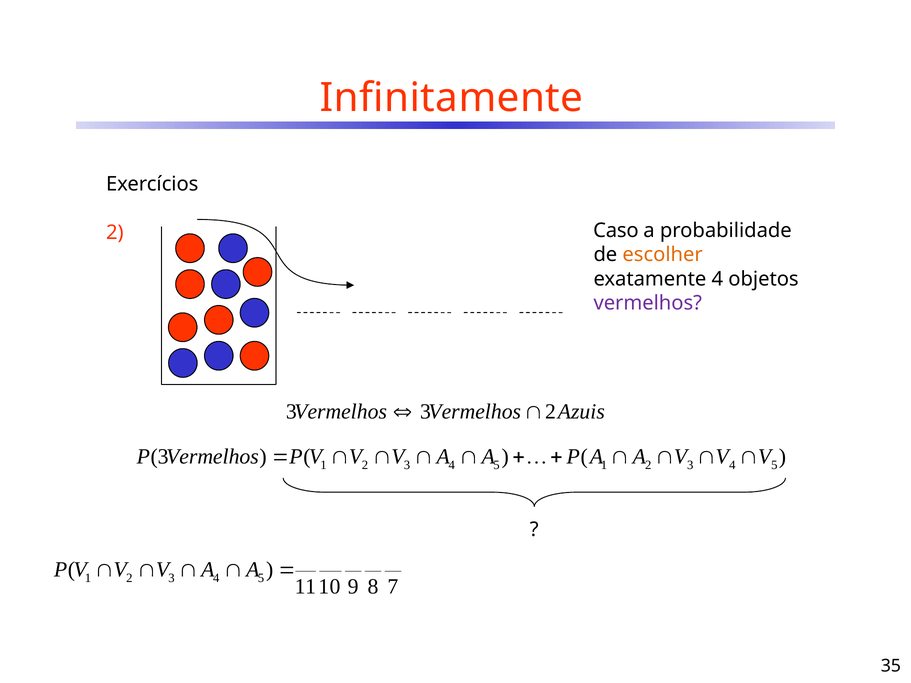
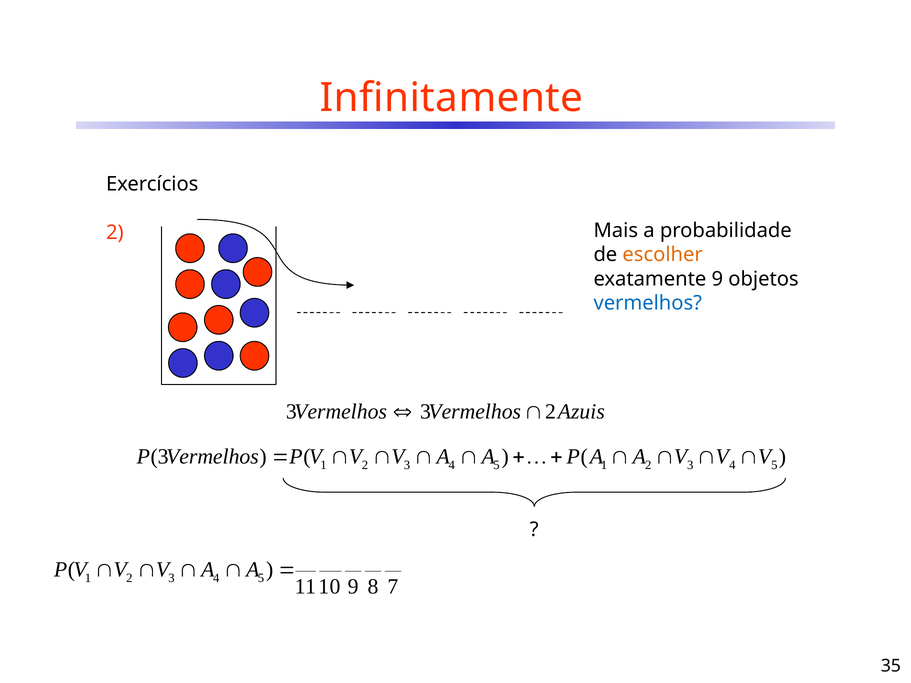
Caso: Caso -> Mais (616, 231)
exatamente 4: 4 -> 9 (717, 279)
vermelhos colour: purple -> blue (648, 303)
